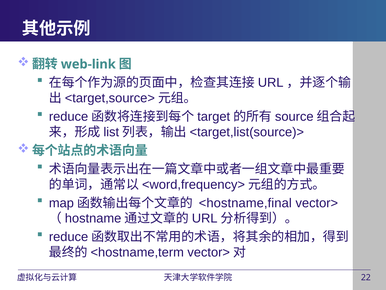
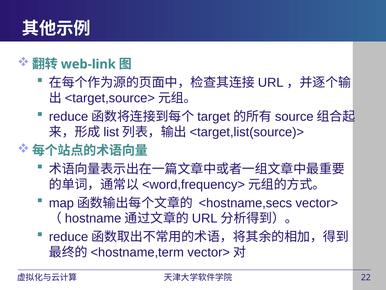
<hostname,final: <hostname,final -> <hostname,secs (245, 203)
